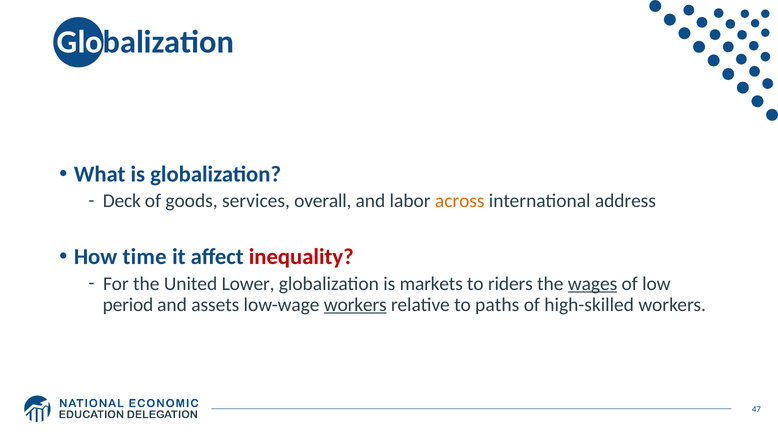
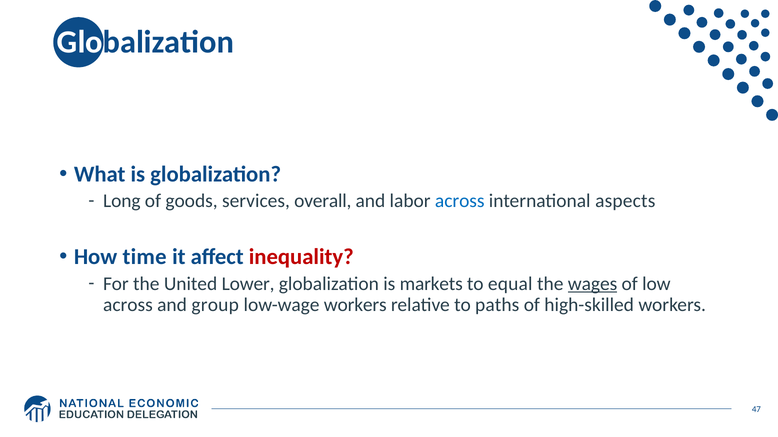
Deck: Deck -> Long (122, 201)
across colour: orange -> blue (460, 201)
address: address -> aspects (625, 201)
riders: riders -> equal (510, 284)
period: period -> across (128, 305)
assets: assets -> group (215, 305)
workers underline: present -> none (355, 305)
